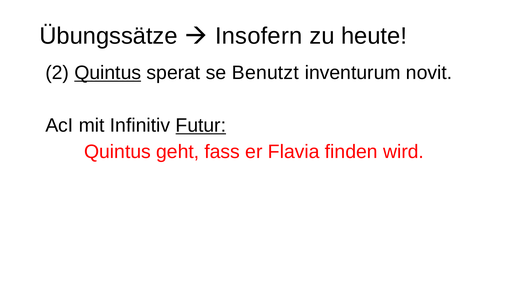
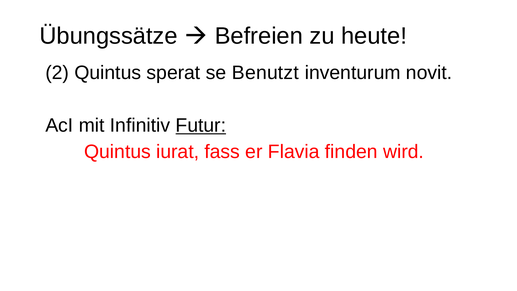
Insofern: Insofern -> Befreien (259, 36)
Quintus underline: present -> none (108, 73)
geht: geht -> iurat (178, 152)
